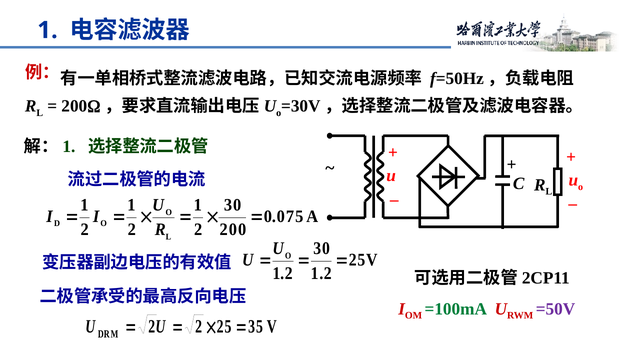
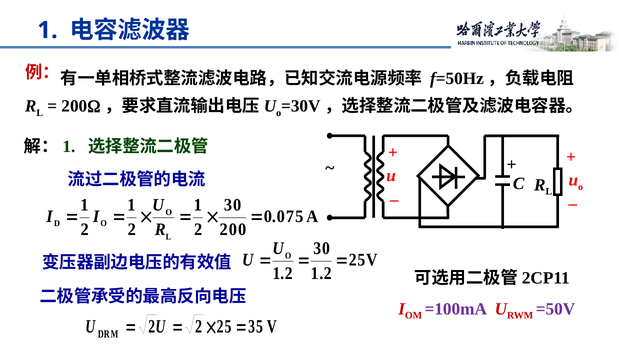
=100mA colour: green -> purple (456, 309)
